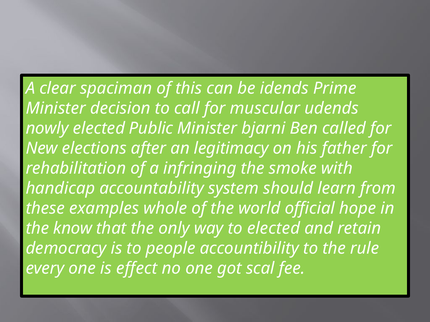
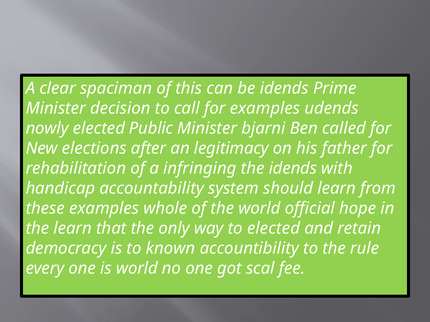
for muscular: muscular -> examples (265, 109)
the smoke: smoke -> idends (293, 169)
the know: know -> learn (73, 229)
people: people -> known (171, 249)
is effect: effect -> world (137, 269)
